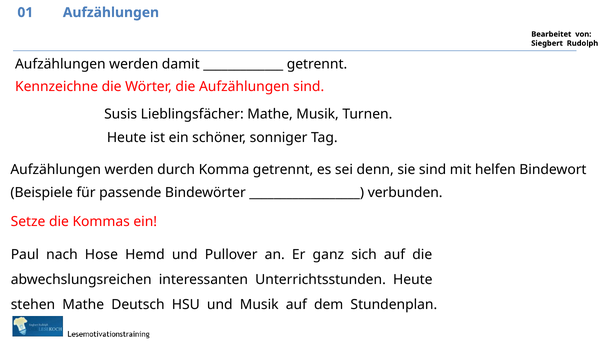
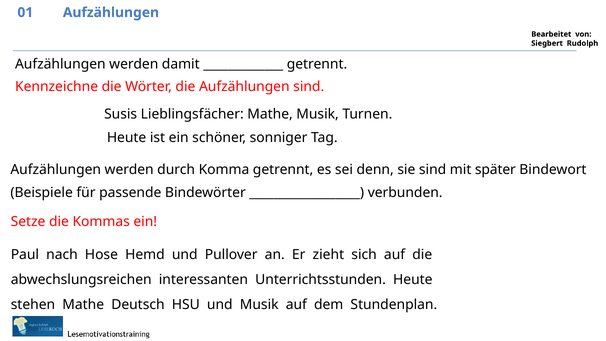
helfen: helfen -> später (495, 170)
ganz: ganz -> zieht (328, 255)
